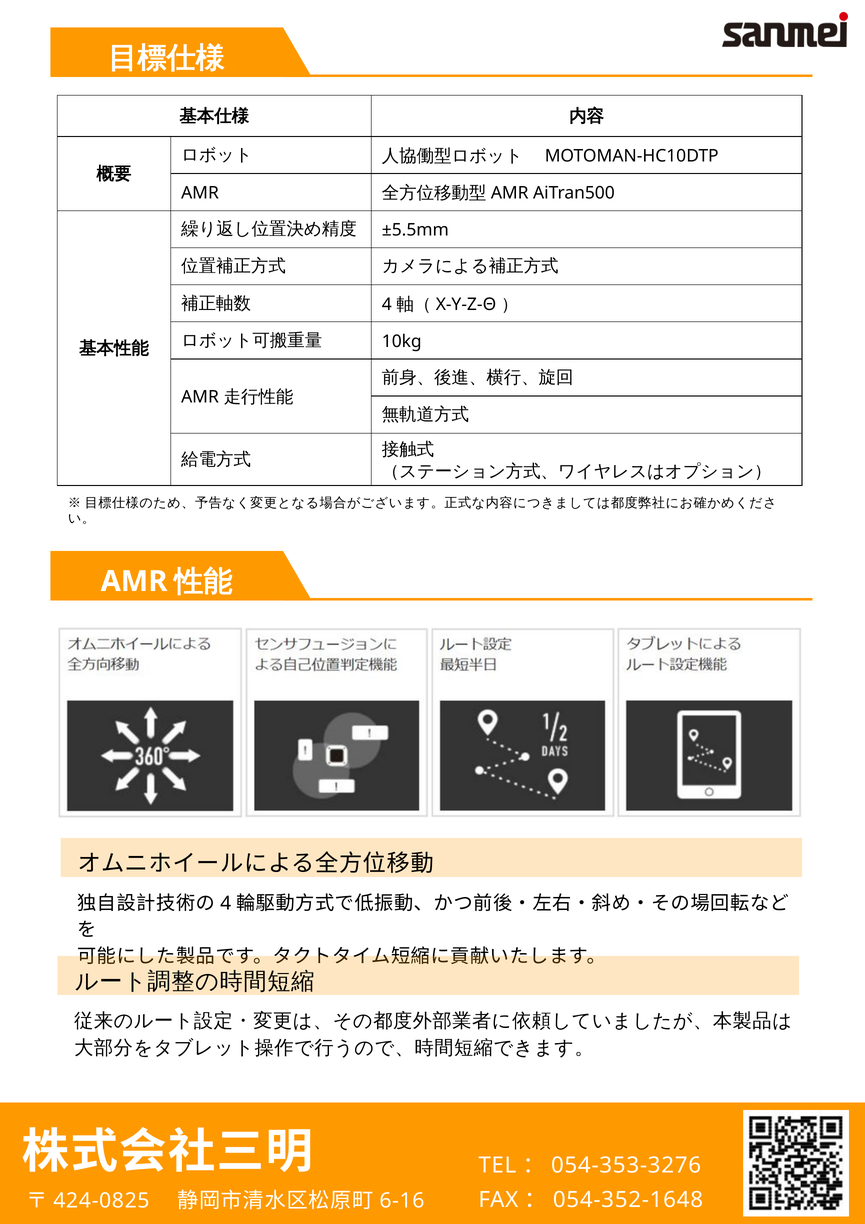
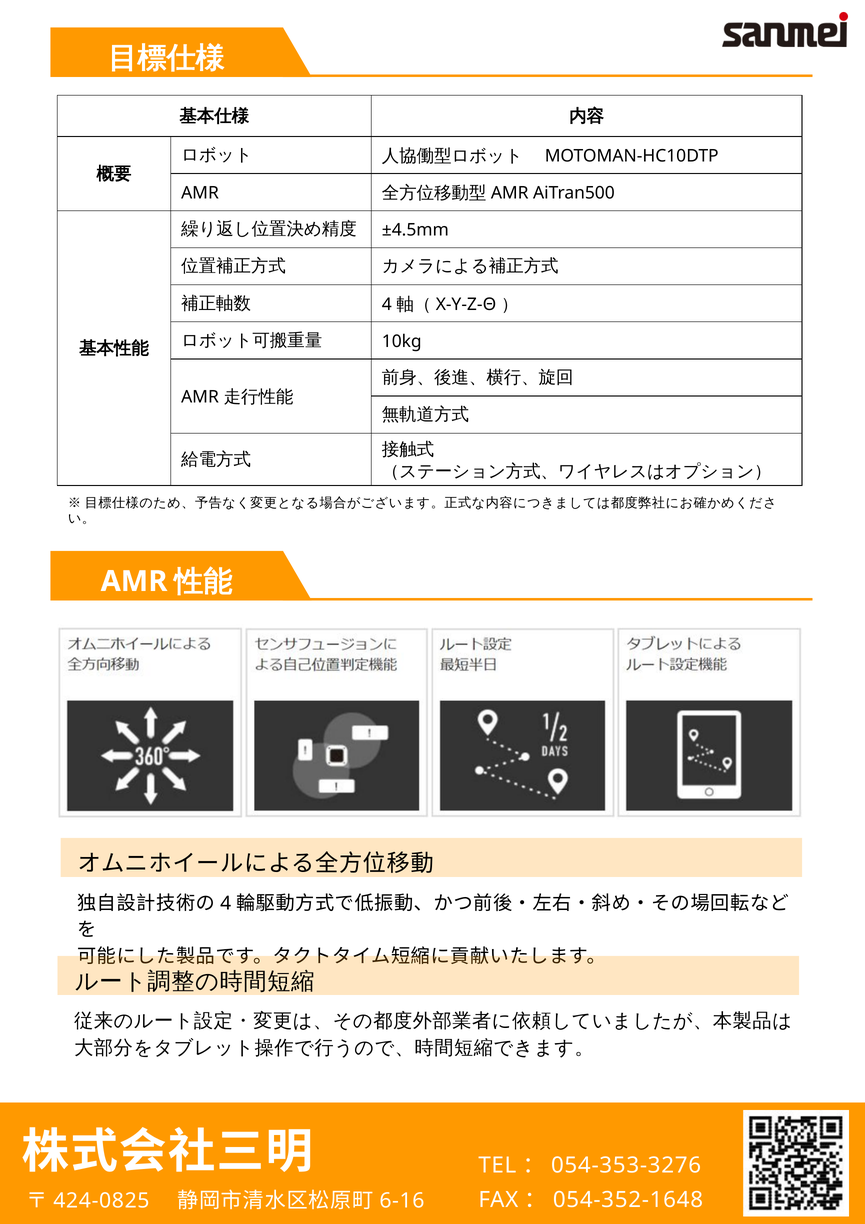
±5.5mm: ±5.5mm -> ±4.5mm (415, 230)
